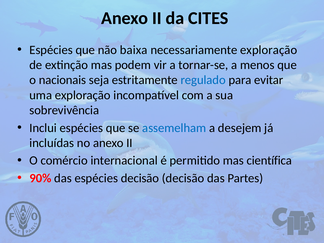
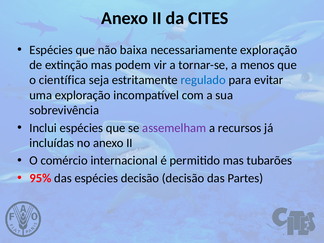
nacionais: nacionais -> científica (62, 80)
assemelham colour: blue -> purple (174, 128)
desejem: desejem -> recursos (240, 128)
científica: científica -> tubarões (269, 161)
90%: 90% -> 95% (40, 178)
